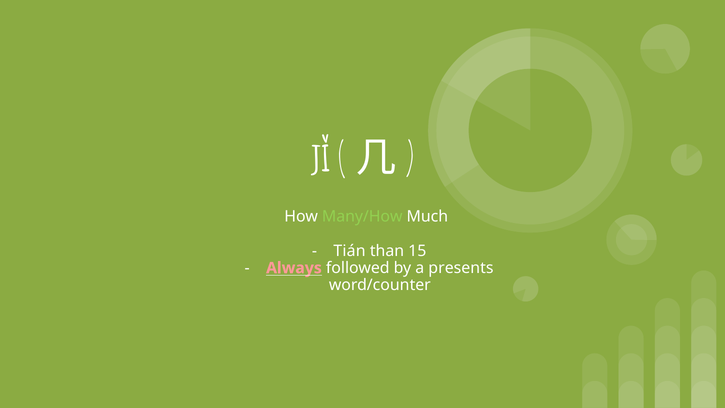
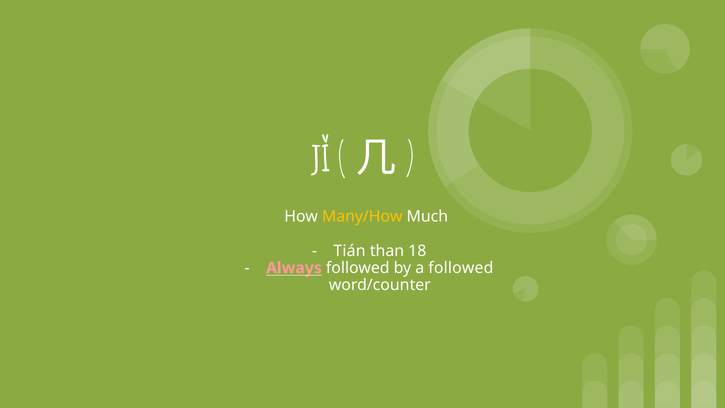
Many/How colour: light green -> yellow (362, 217)
15: 15 -> 18 (417, 251)
a presents: presents -> followed (461, 268)
